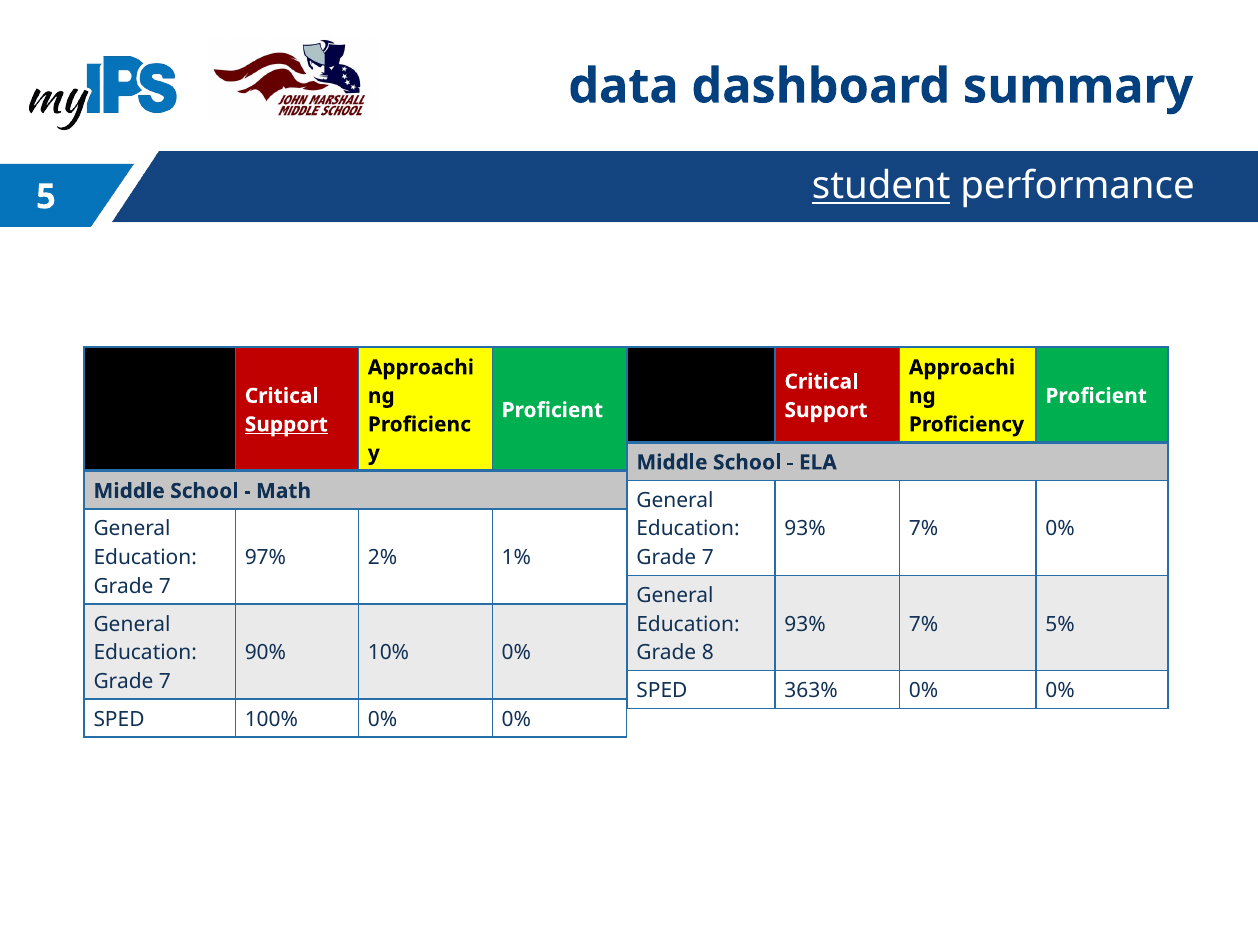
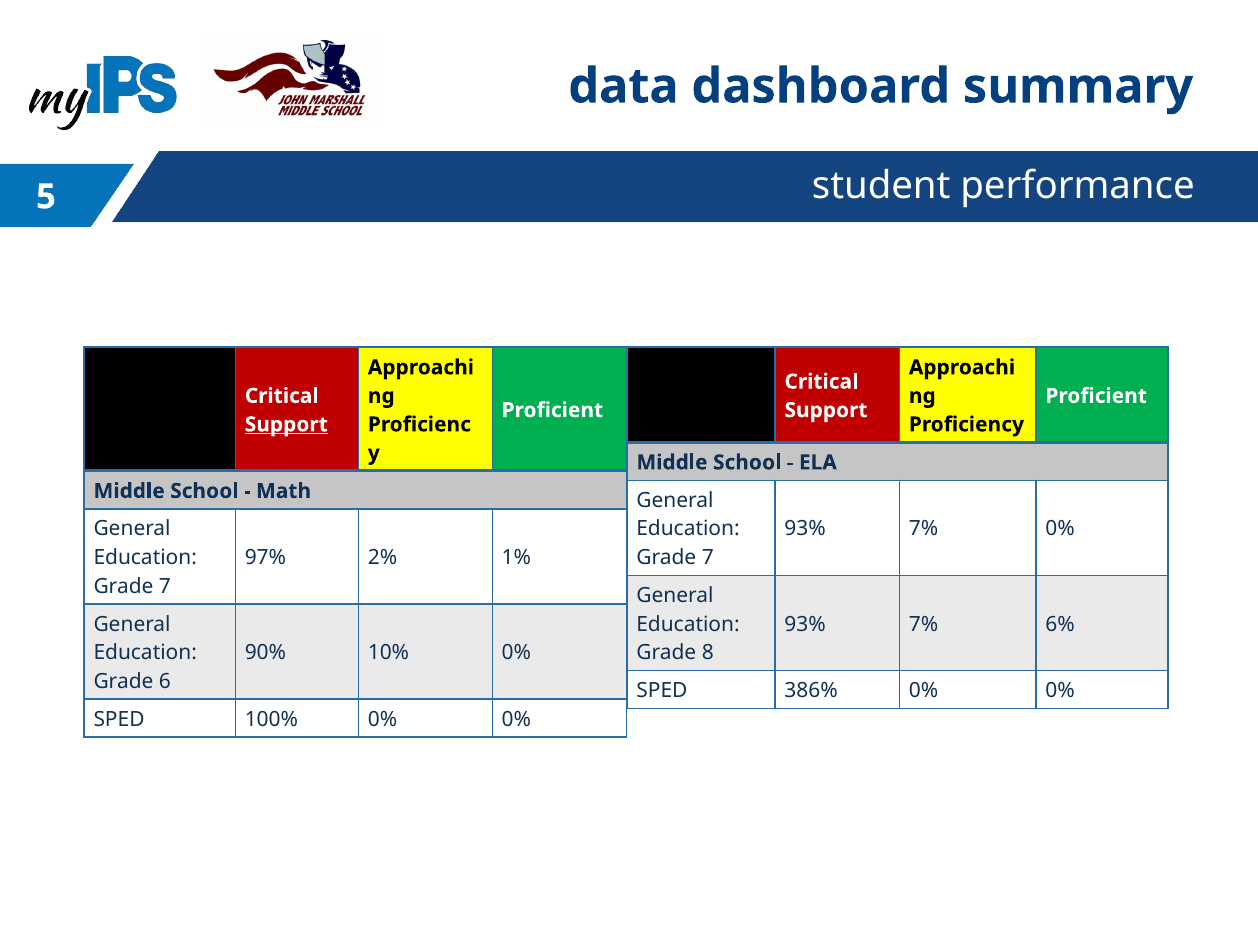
student underline: present -> none (881, 186)
5%: 5% -> 6% (1060, 624)
7: 7 -> 6 (165, 681)
363%: 363% -> 386% (811, 690)
